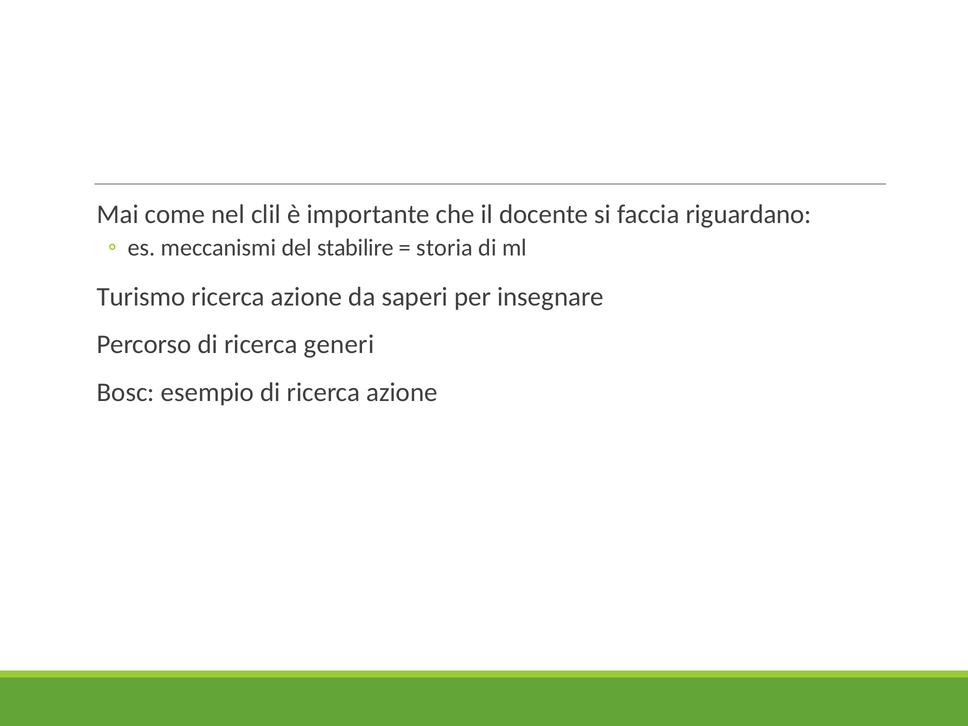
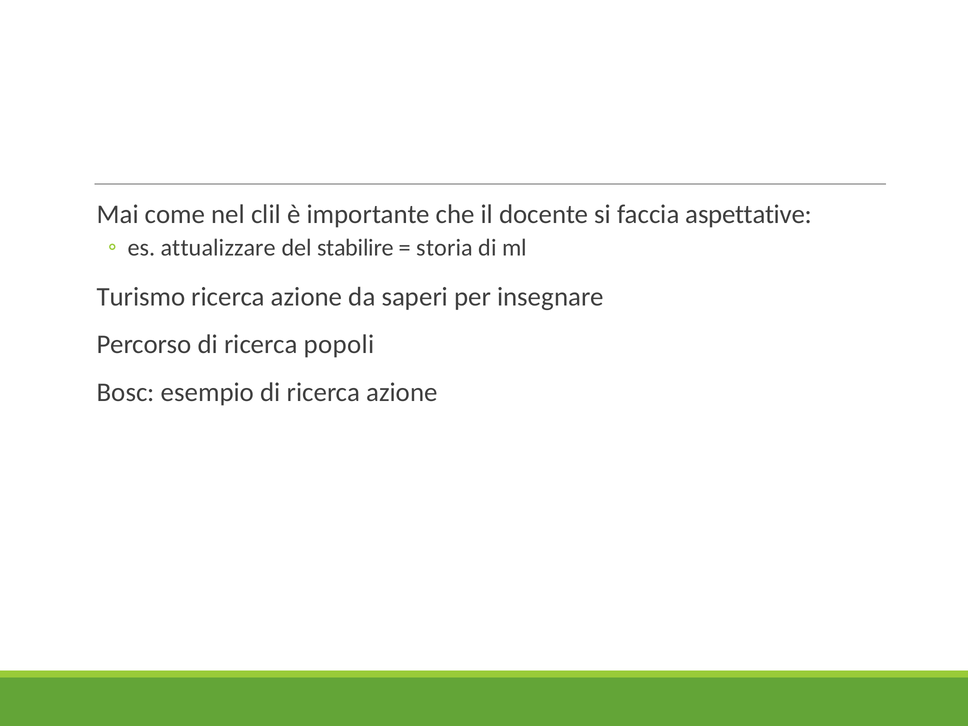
riguardano: riguardano -> aspettative (749, 215)
meccanismi: meccanismi -> attualizzare (218, 248)
generi: generi -> popoli (339, 345)
